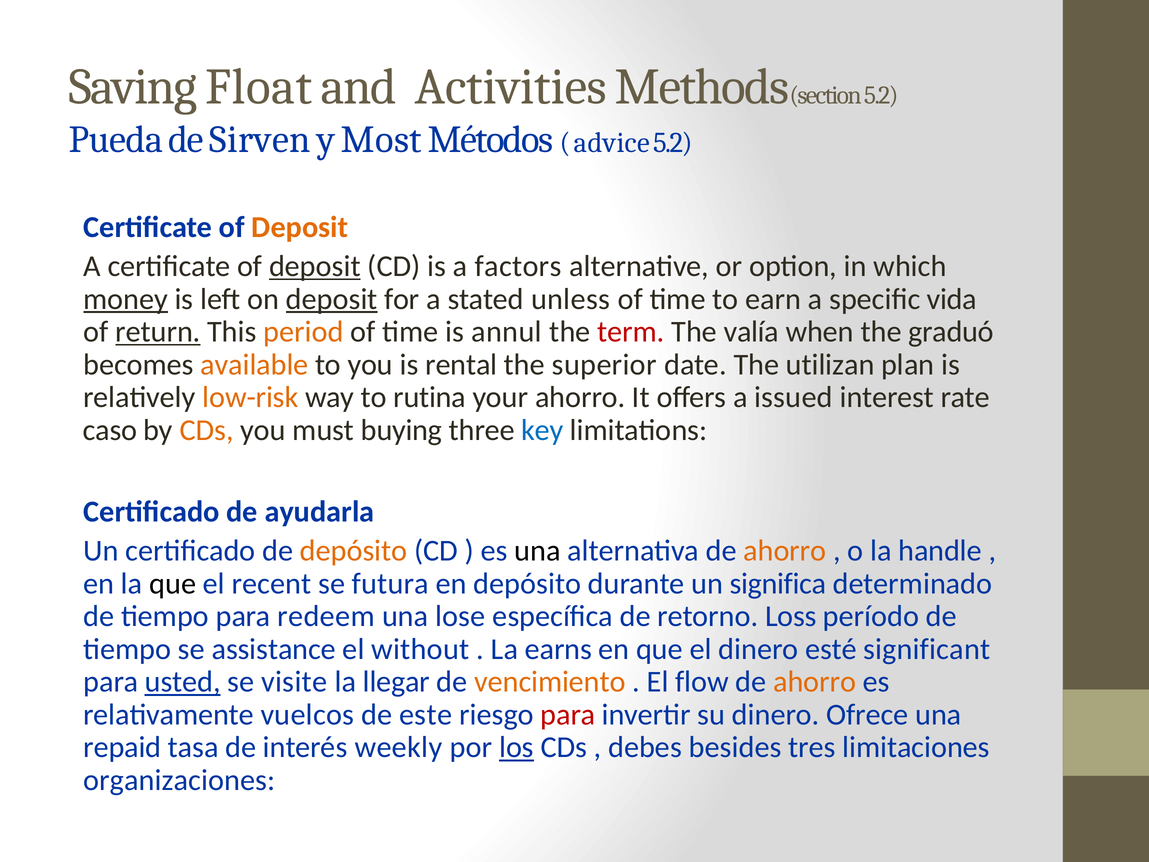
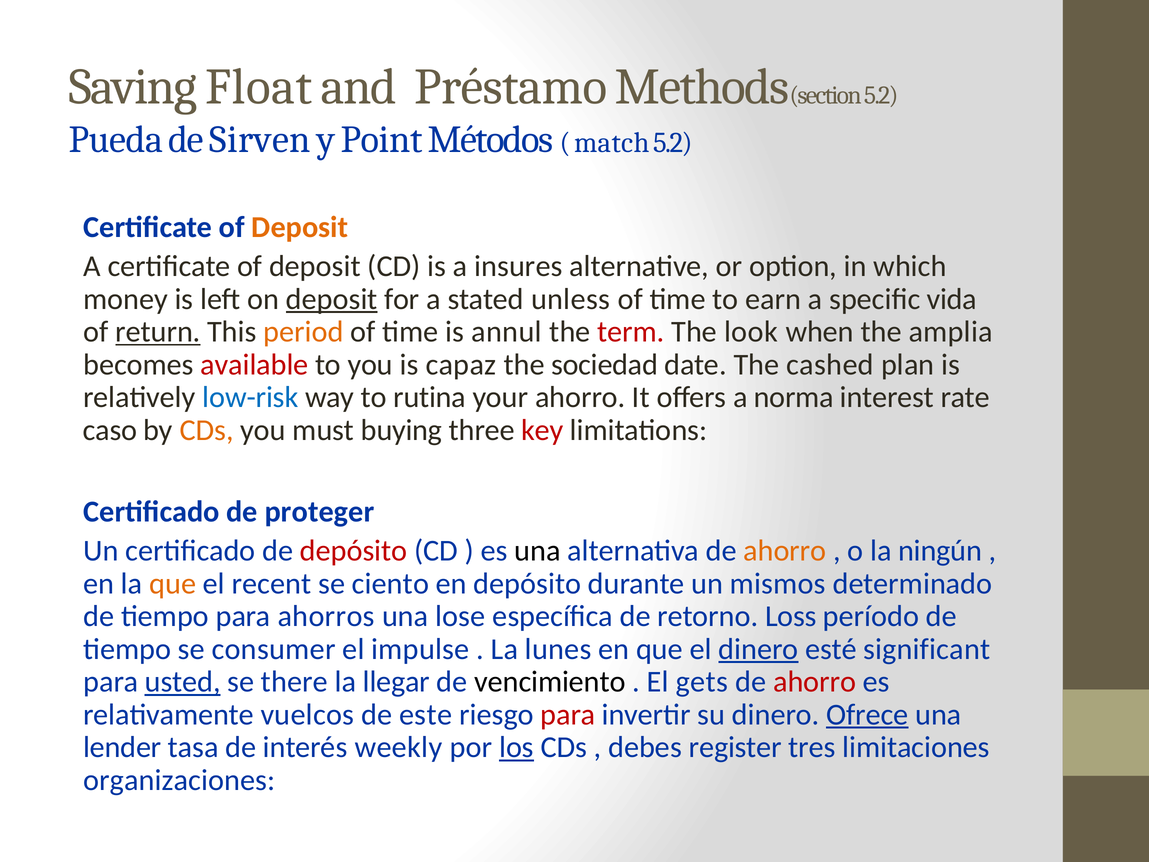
Activities: Activities -> Préstamo (511, 87)
Most: Most -> Point (382, 140)
advice: advice -> match (612, 143)
deposit underline: present -> none (315, 266)
factors: factors -> insures (518, 266)
money underline: present -> none (126, 299)
valía: valía -> look (751, 332)
graduó: graduó -> amplia (951, 332)
available colour: orange -> red (254, 364)
rental: rental -> capaz (461, 364)
superior: superior -> sociedad (605, 364)
utilizan: utilizan -> cashed (830, 364)
low-risk colour: orange -> blue (250, 397)
issued: issued -> norma (794, 397)
key colour: blue -> red (542, 430)
ayudarla: ayudarla -> proteger (319, 512)
depósito colour: orange -> red (354, 551)
handle: handle -> ningún (940, 551)
que colour: black -> orange (173, 583)
futura: futura -> ciento (390, 583)
significa: significa -> mismos (778, 583)
redeem: redeem -> ahorros (326, 616)
assistance: assistance -> consumer (274, 649)
without: without -> impulse (420, 649)
earns: earns -> lunes (558, 649)
dinero underline: none -> present (758, 649)
visite: visite -> there (294, 682)
vencimiento colour: orange -> black (550, 682)
flow: flow -> gets (702, 682)
ahorro colour: orange -> red (815, 682)
Ofrece underline: none -> present (867, 714)
repaid: repaid -> lender (122, 747)
besides: besides -> register (735, 747)
